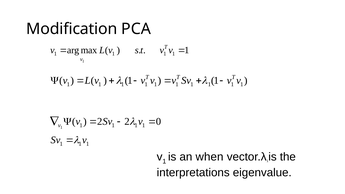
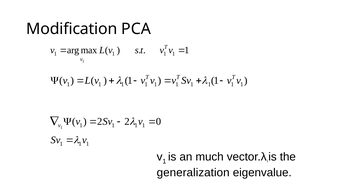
when: when -> much (210, 157)
interpretations: interpretations -> generalization (193, 173)
